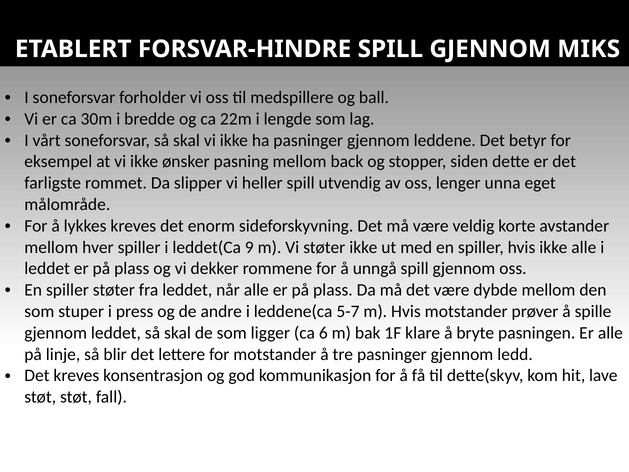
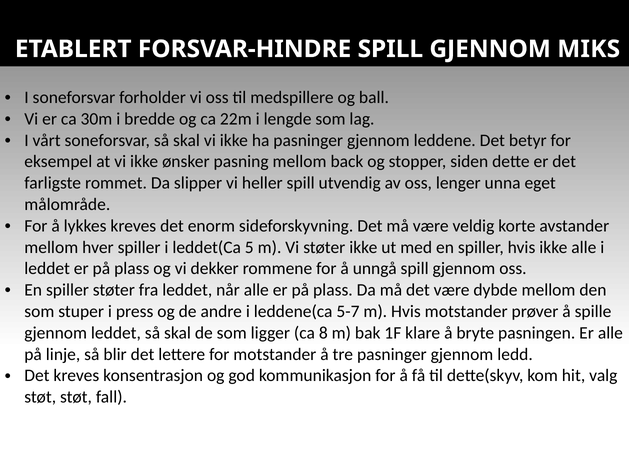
9: 9 -> 5 (249, 247)
6: 6 -> 8 (323, 333)
lave: lave -> valg (603, 376)
